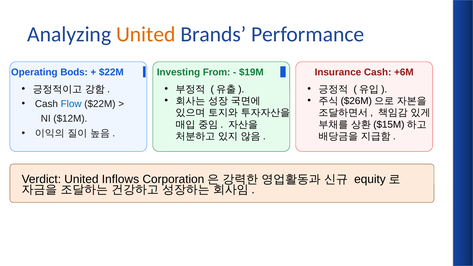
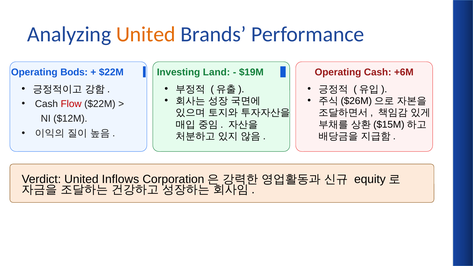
From: From -> Land (216, 72)
Insurance: Insurance -> Operating (338, 72)
Flow colour: blue -> red (71, 104)
